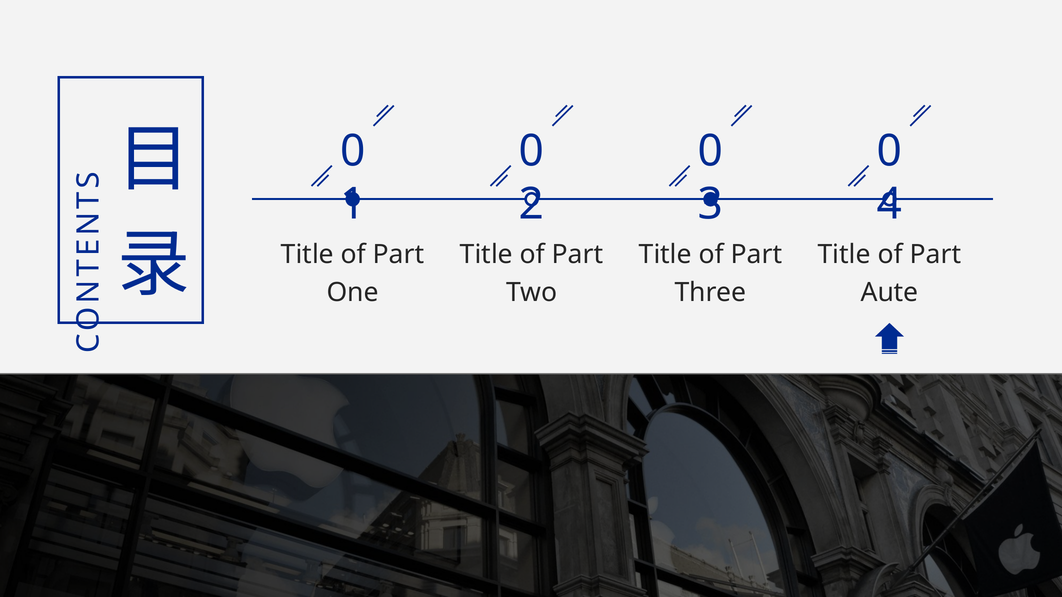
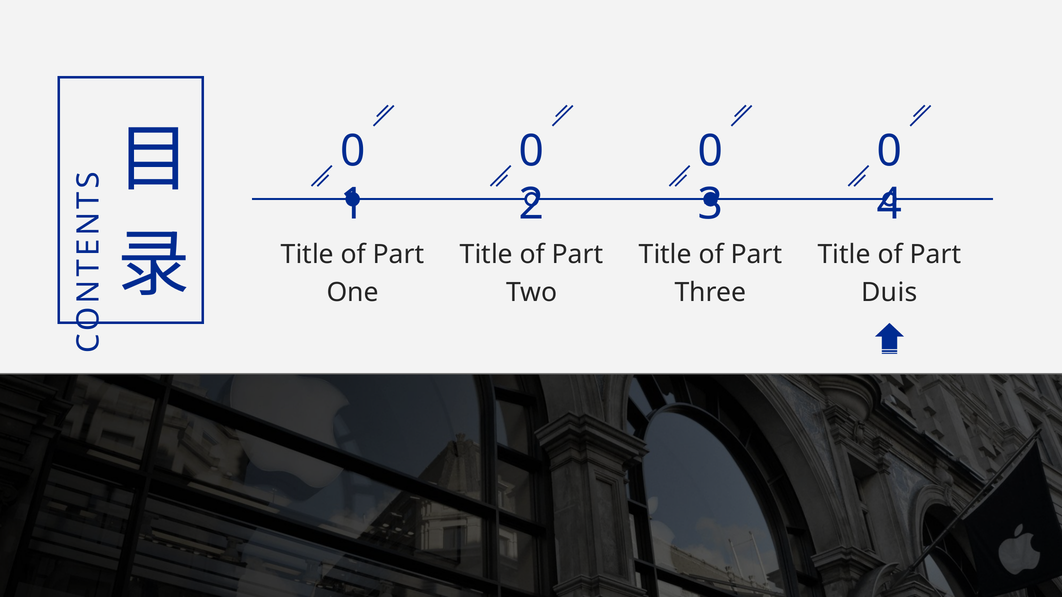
Aute: Aute -> Duis (889, 293)
